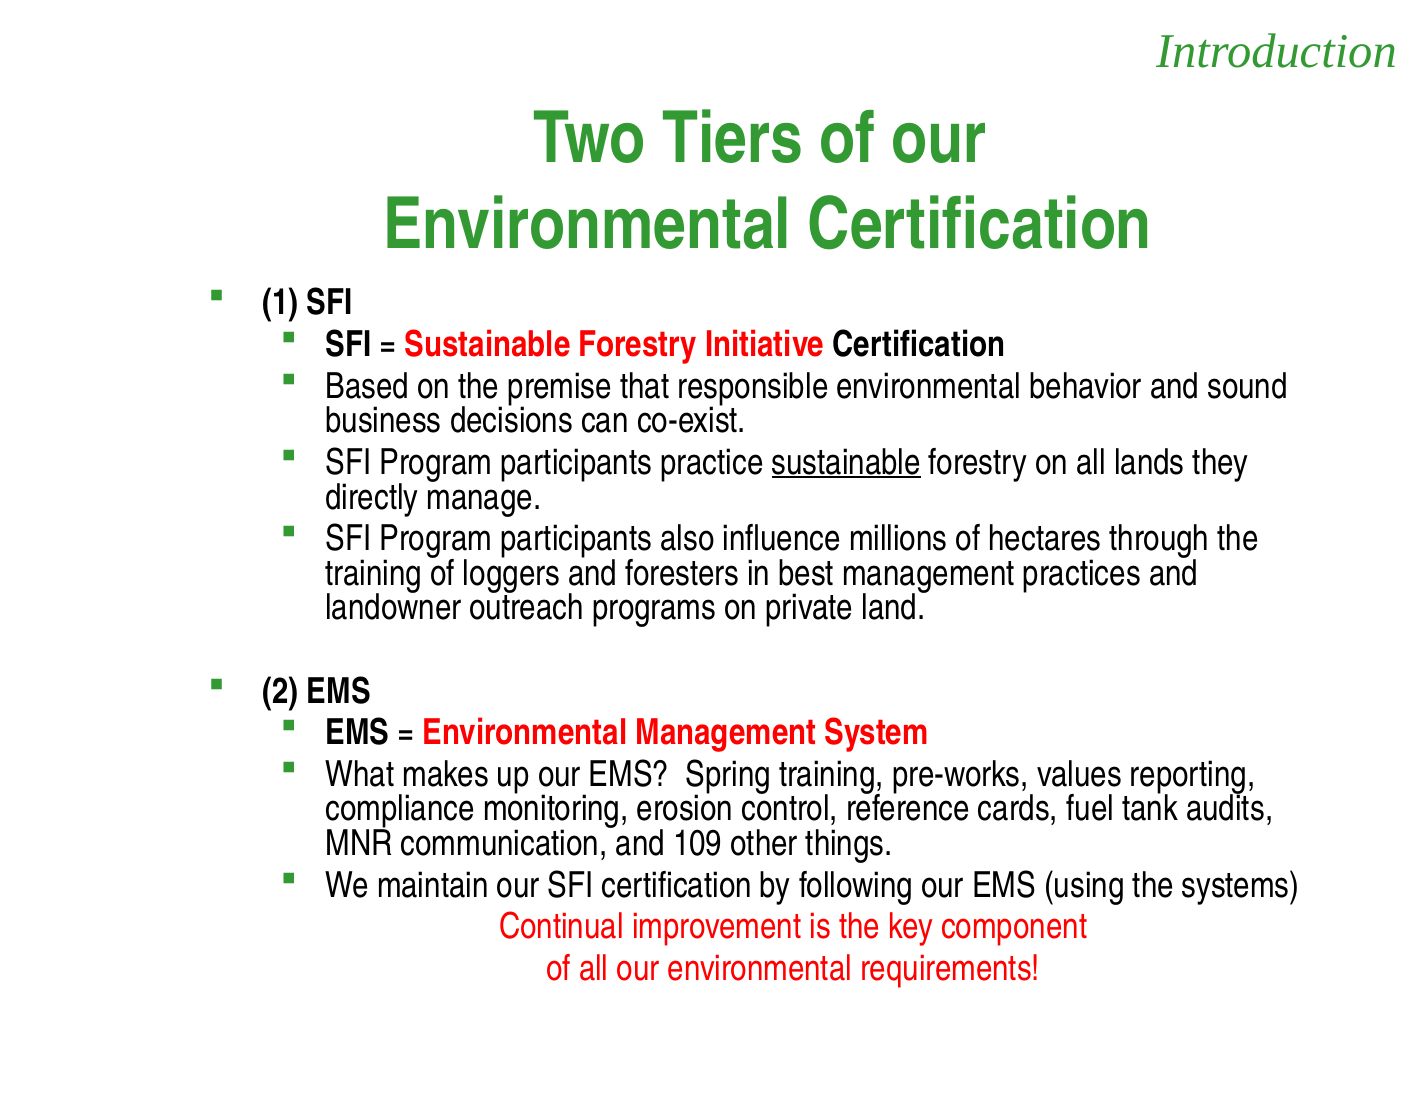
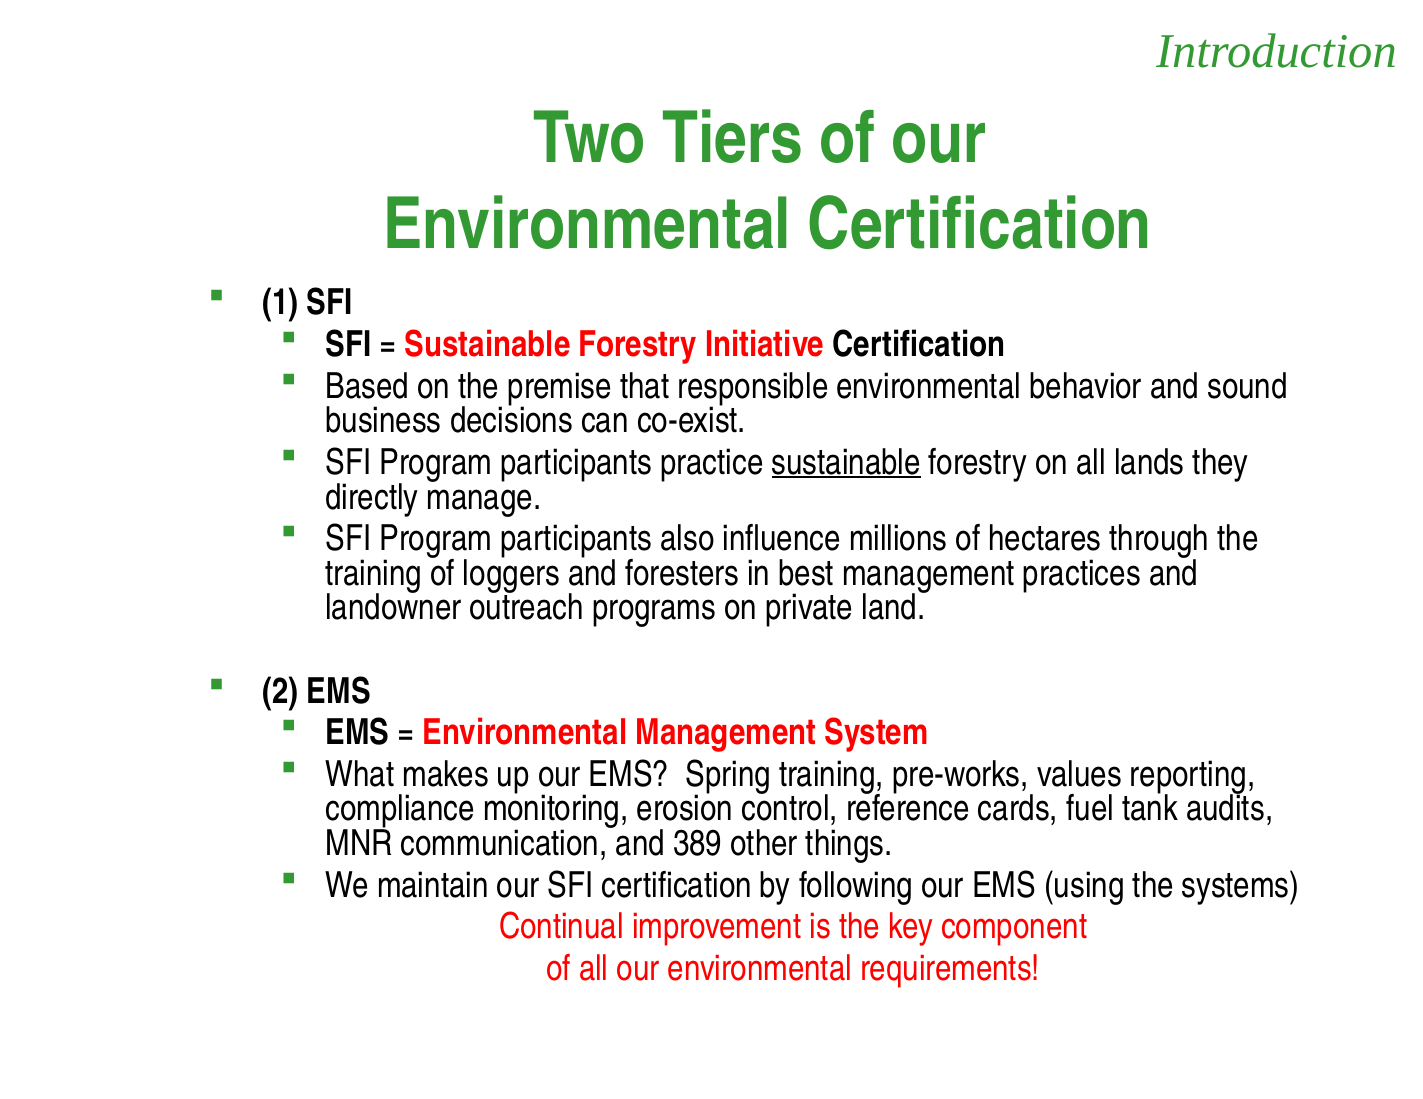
109: 109 -> 389 (698, 844)
